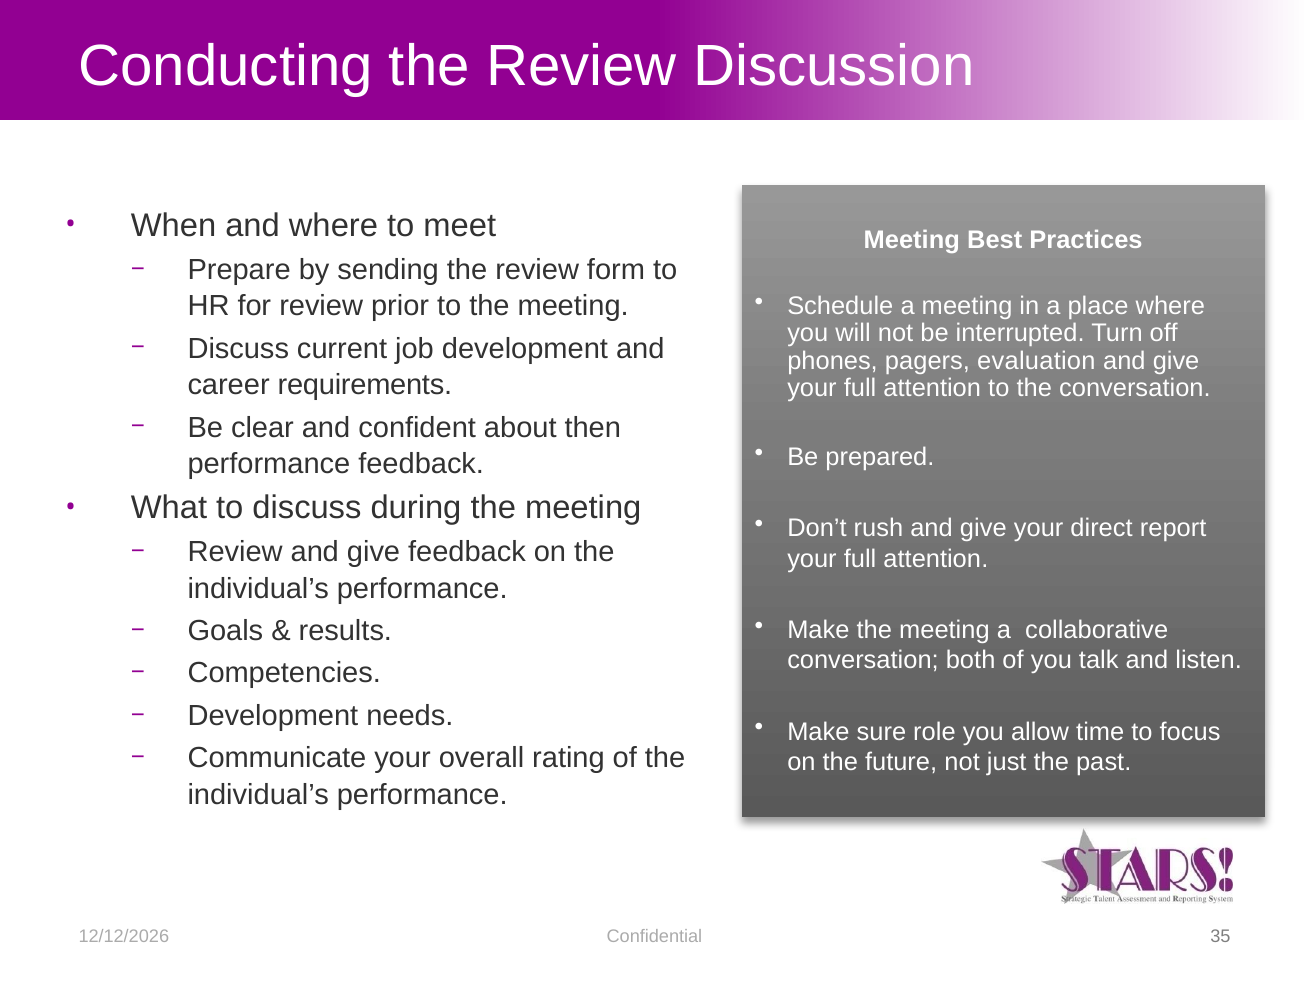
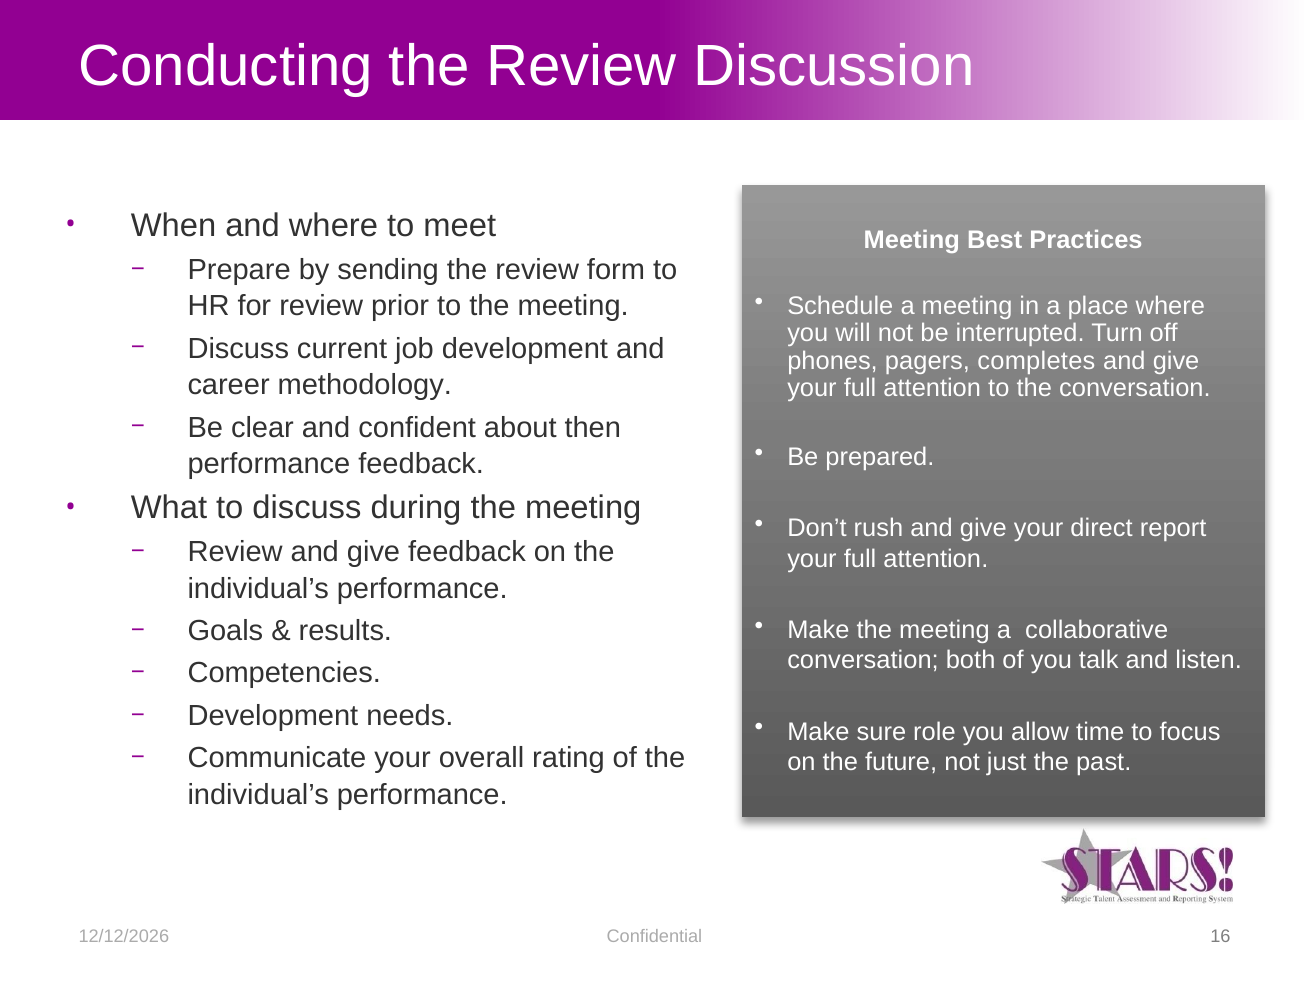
evaluation: evaluation -> completes (1036, 361)
requirements: requirements -> methodology (365, 385)
35: 35 -> 16 (1221, 937)
